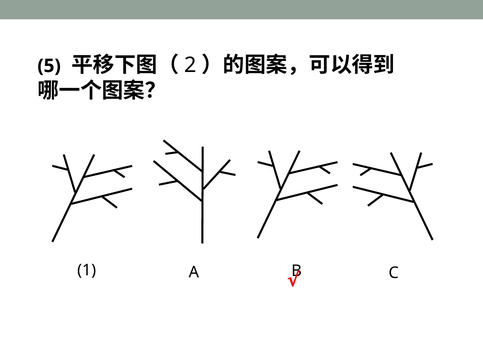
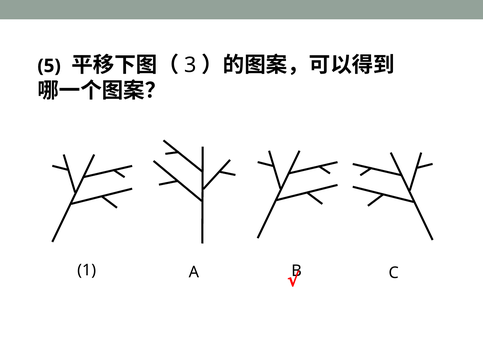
2: 2 -> 3 (190, 65)
